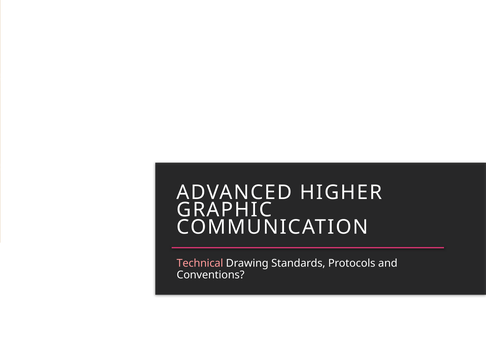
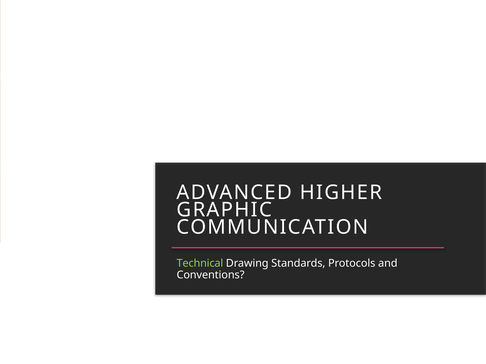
Technical colour: pink -> light green (200, 264)
